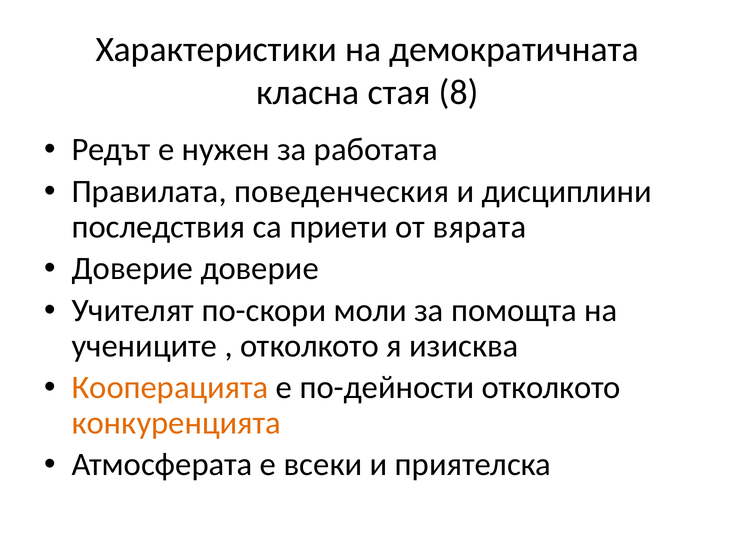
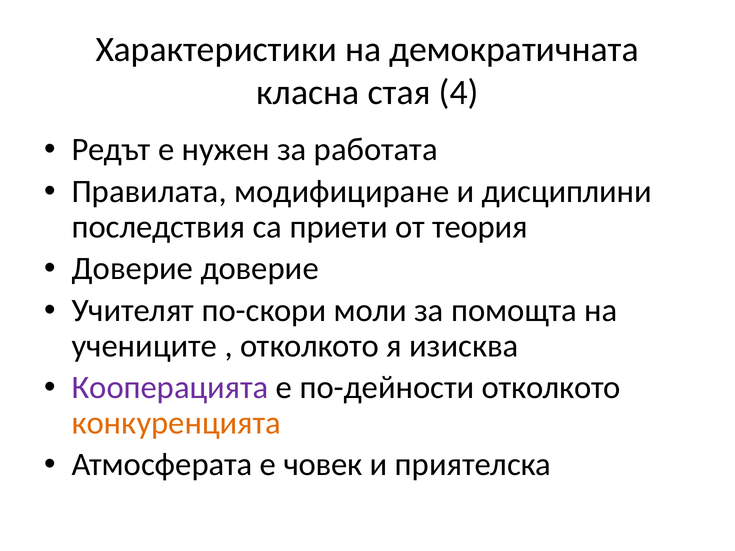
8: 8 -> 4 (459, 93)
поведенческия: поведенческия -> модифициране (342, 192)
вярата: вярата -> теория (480, 227)
Кооперацията colour: orange -> purple (170, 388)
всеки: всеки -> човек (323, 465)
